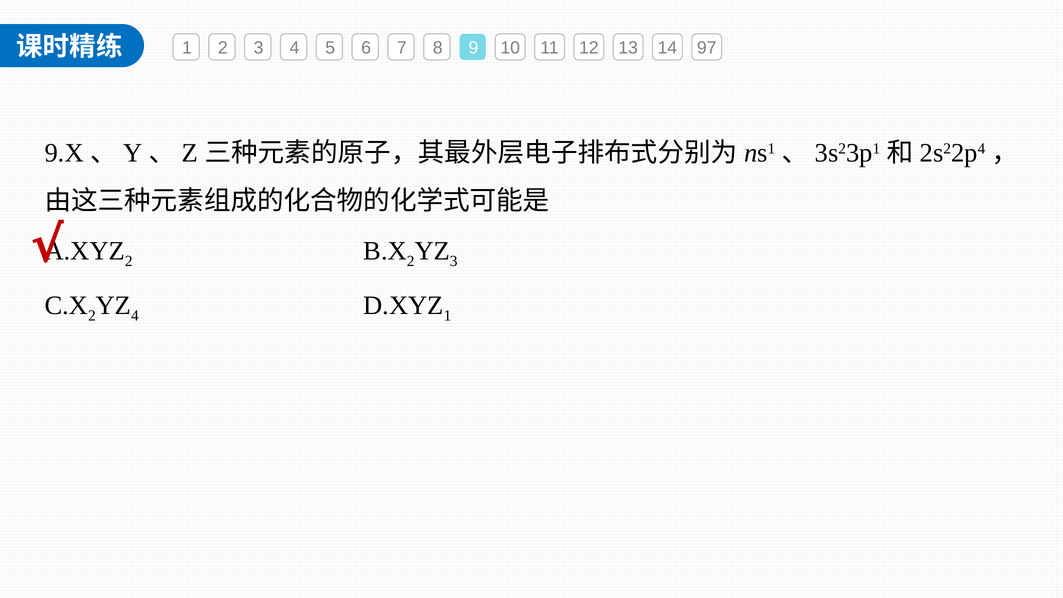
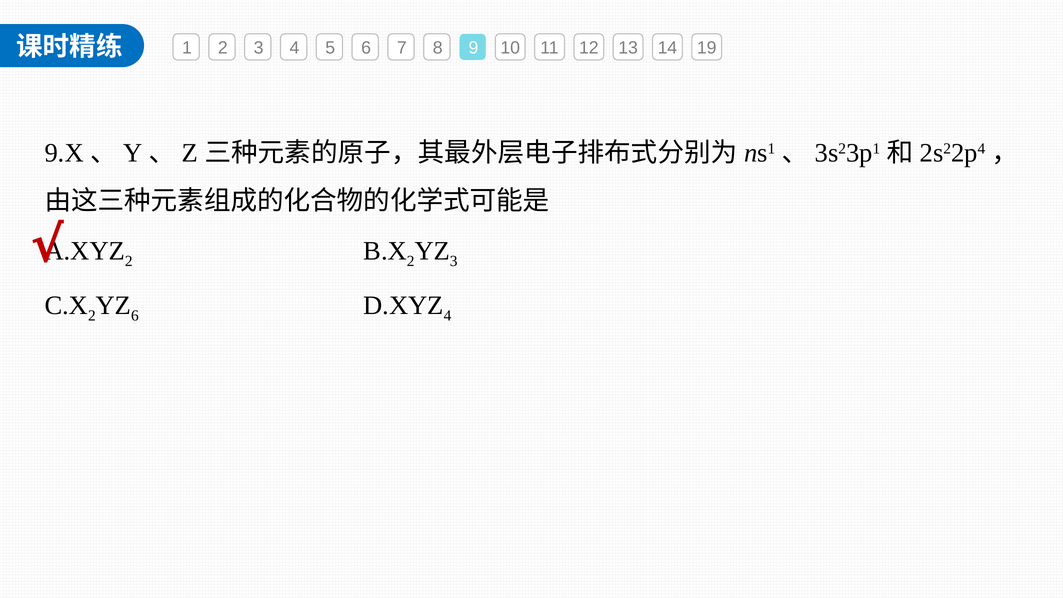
97: 97 -> 19 (707, 48)
4: 4 -> 6 (135, 316)
1: 1 -> 4 (448, 316)
